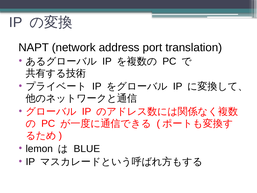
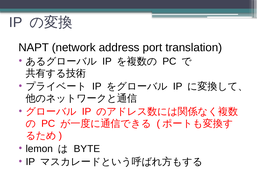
BLUE: BLUE -> BYTE (87, 149)
